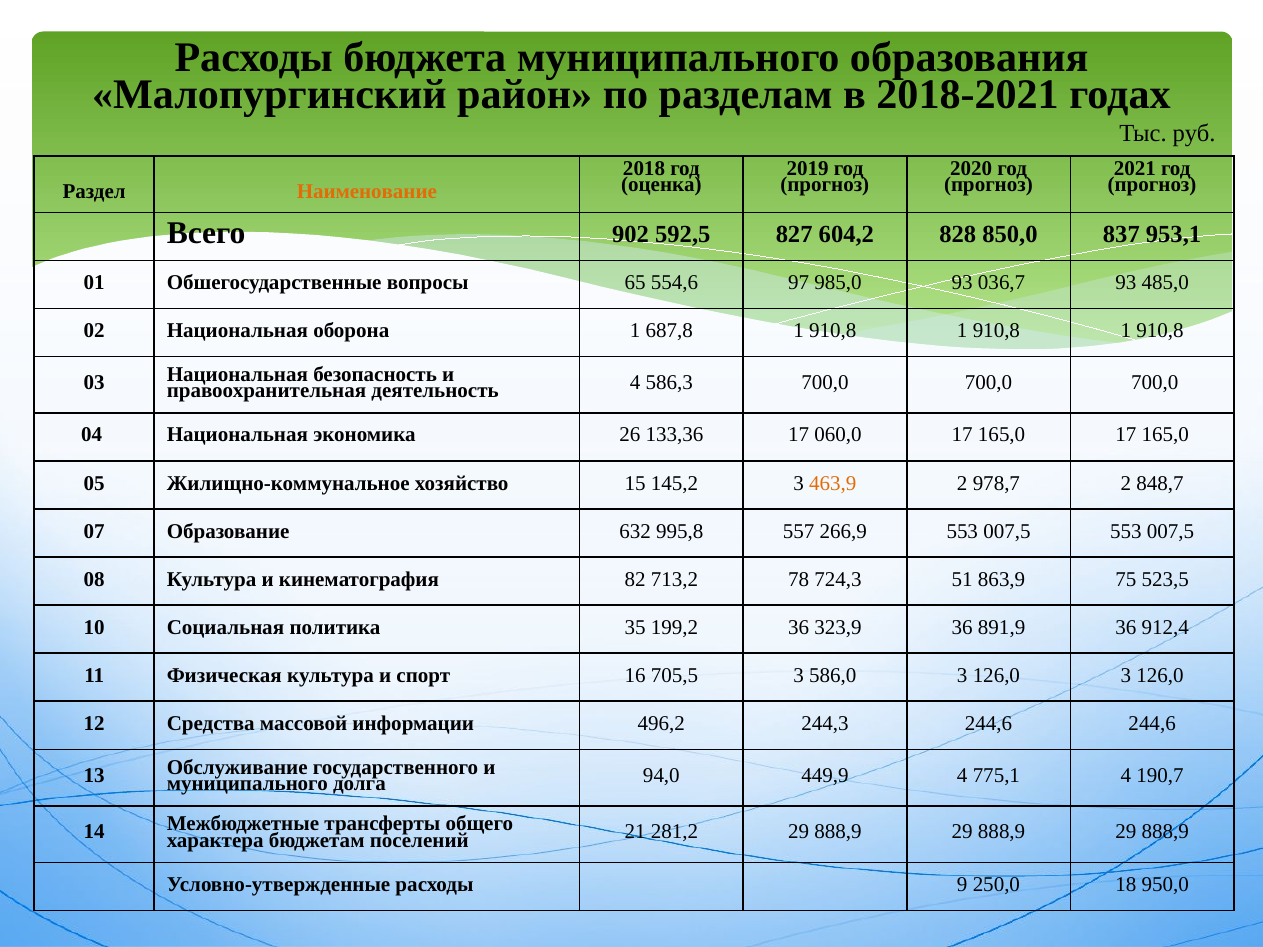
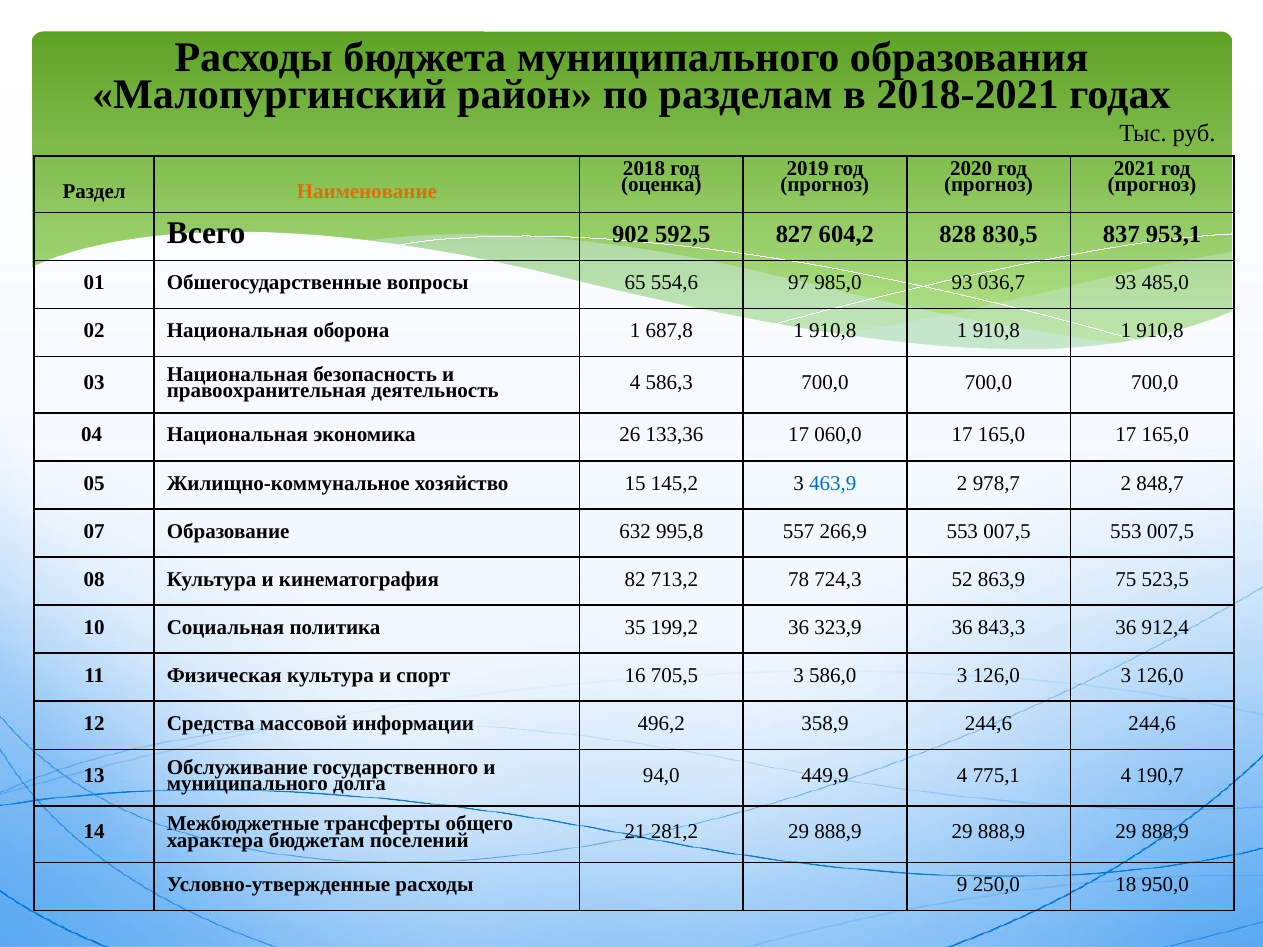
850,0: 850,0 -> 830,5 (1010, 234)
463,9 colour: orange -> blue (833, 483)
51: 51 -> 52 (962, 579)
891,9: 891,9 -> 843,3 (1002, 627)
244,3: 244,3 -> 358,9 (825, 723)
